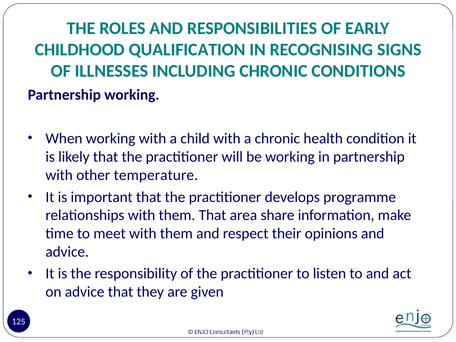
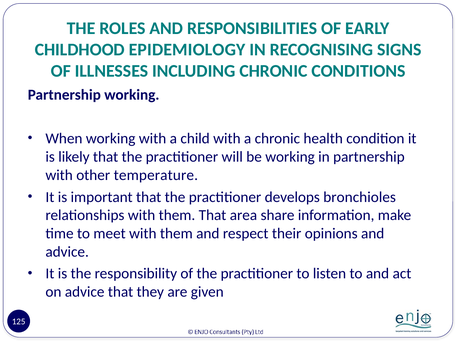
QUALIFICATION: QUALIFICATION -> EPIDEMIOLOGY (187, 50)
programme: programme -> bronchioles (360, 197)
